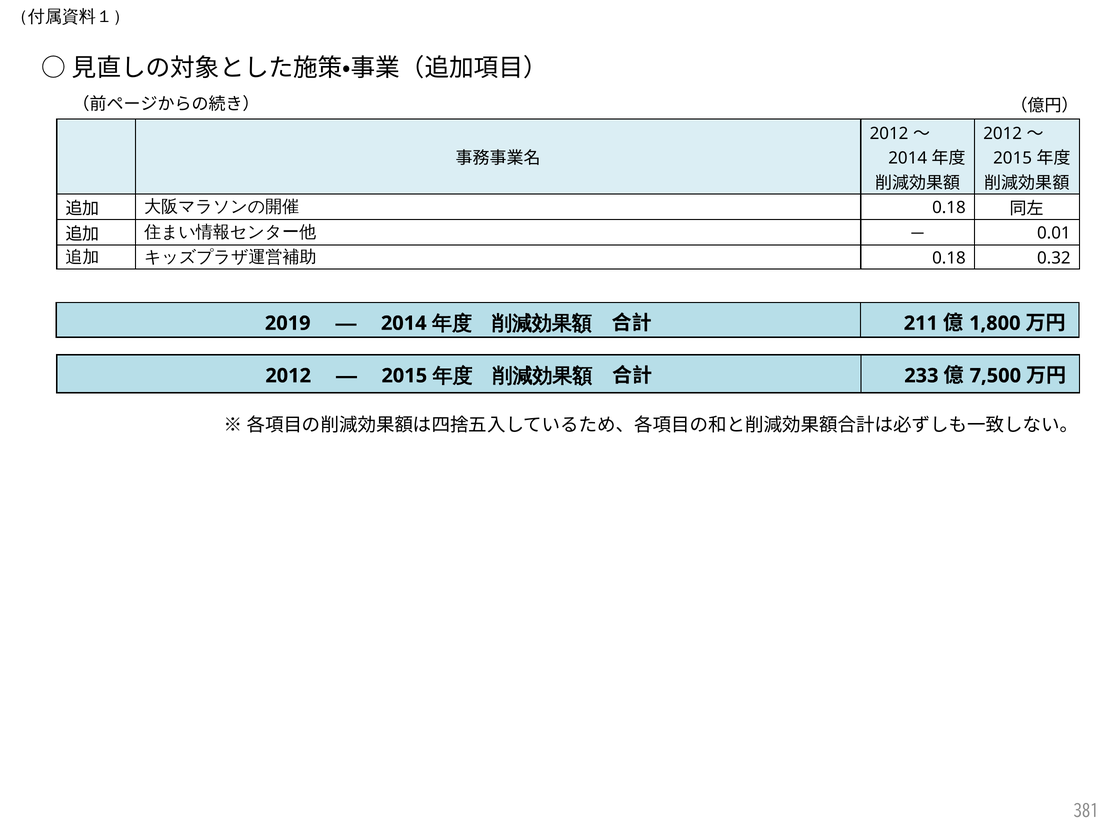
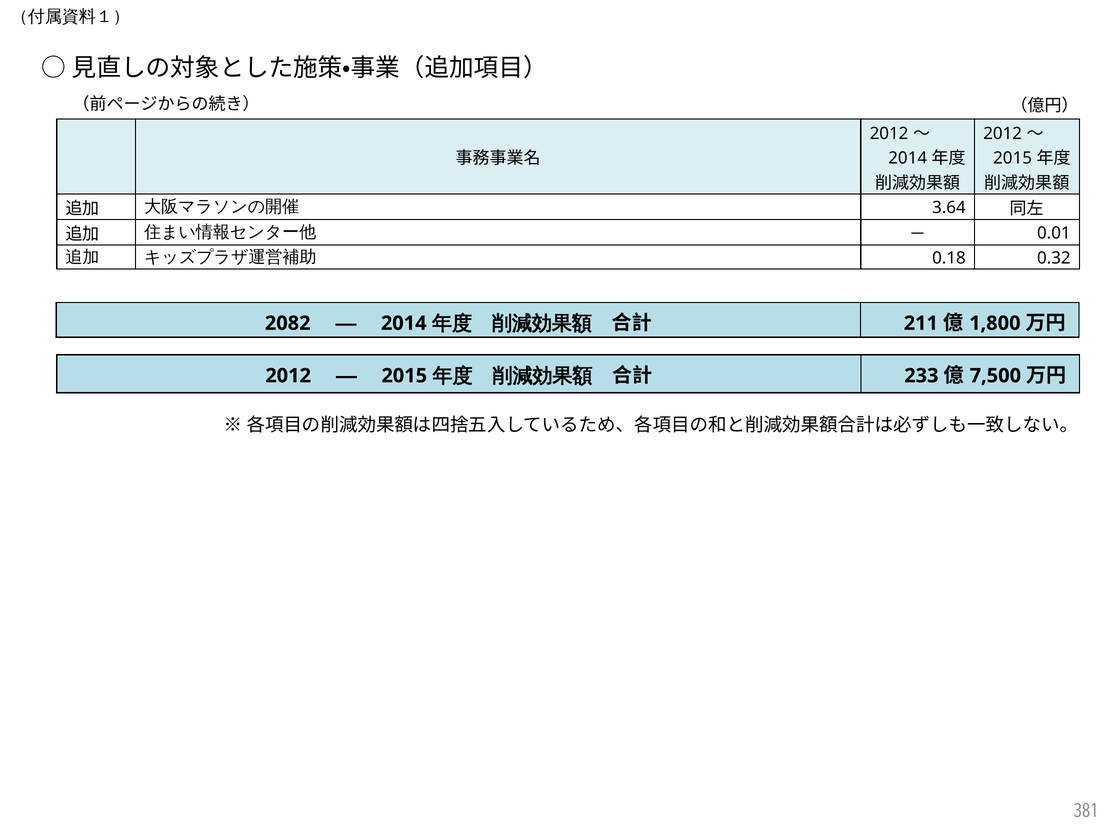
0.18: 0.18 -> 3.64 (949, 208)
2019: 2019 -> 2082 (288, 323)
